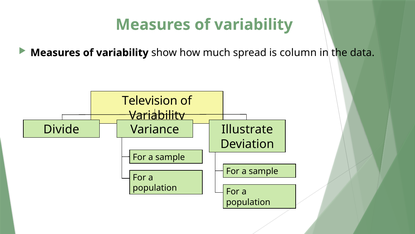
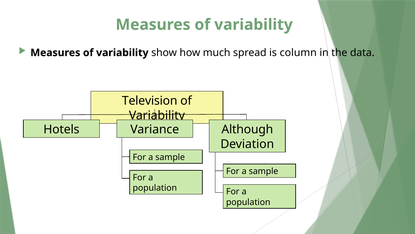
Divide: Divide -> Hotels (61, 129)
Illustrate: Illustrate -> Although (247, 129)
